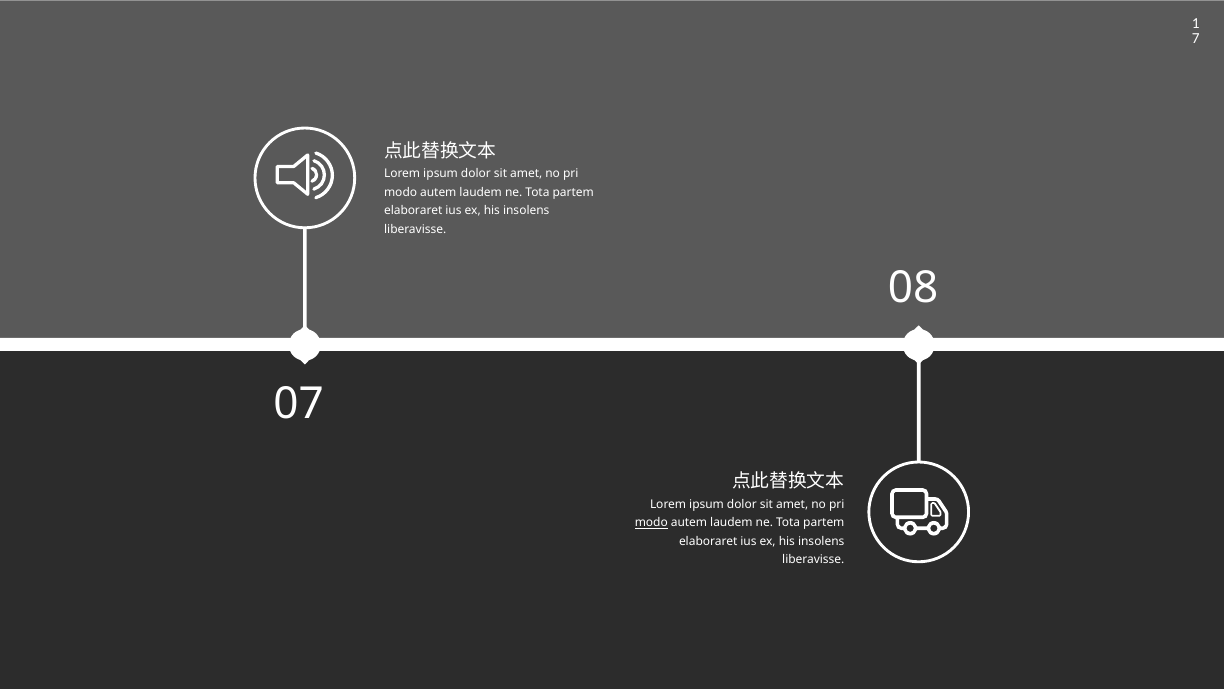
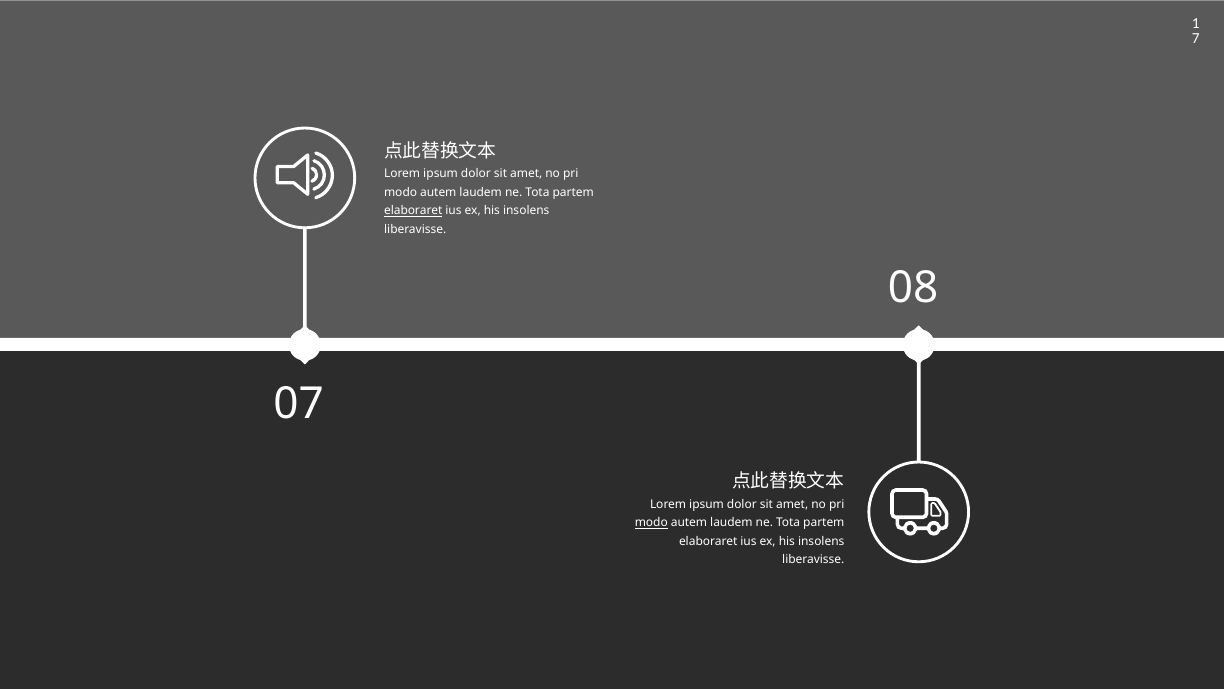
elaboraret underline: none -> present (413, 211)
